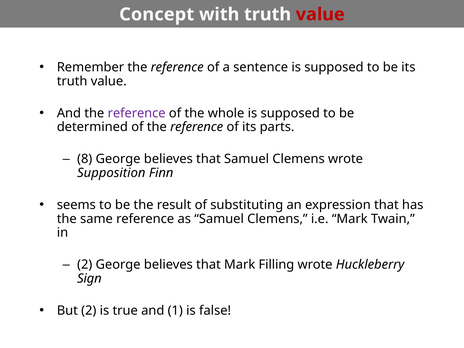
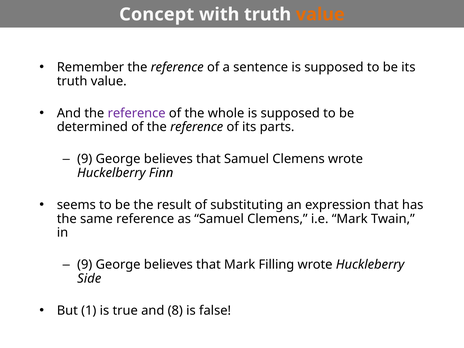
value colour: red -> orange (320, 14)
8: 8 -> 9 (85, 159)
Supposition: Supposition -> Huckelberry (111, 173)
2: 2 -> 9 (85, 265)
Sign: Sign -> Side (89, 279)
But 2: 2 -> 1 (89, 311)
1: 1 -> 8 (175, 311)
